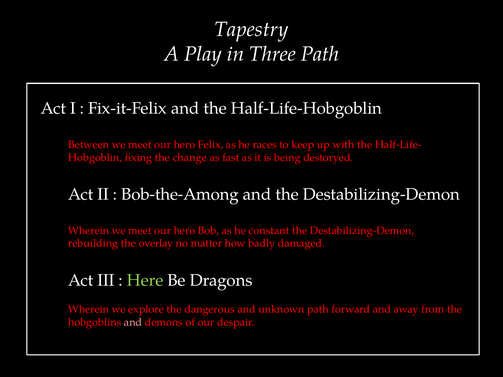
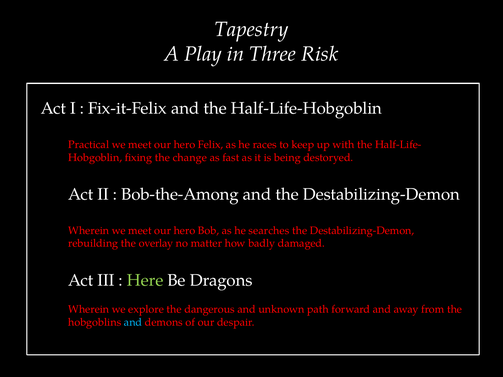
Three Path: Path -> Risk (320, 54)
Between: Between -> Practical (89, 145)
constant: constant -> searches (269, 231)
and colour: pink -> light blue (133, 323)
